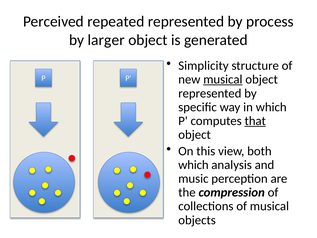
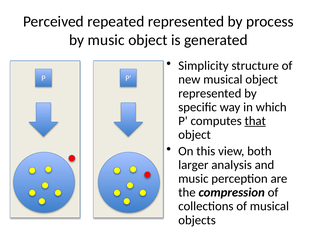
by larger: larger -> music (106, 40)
musical underline: present -> none (223, 79)
which: which -> larger (193, 165)
